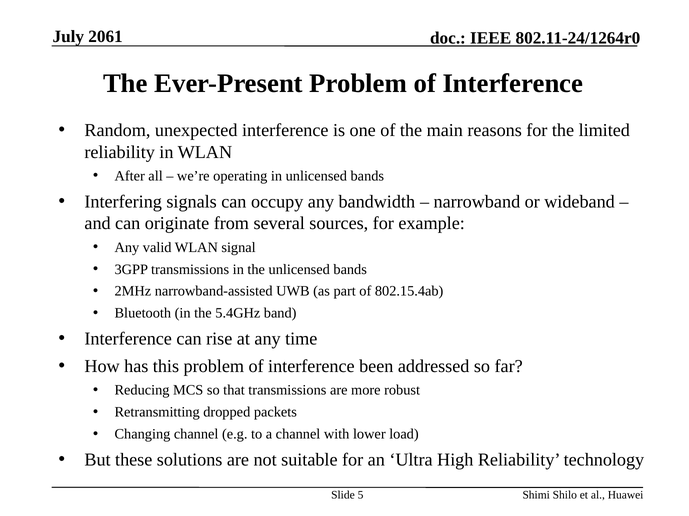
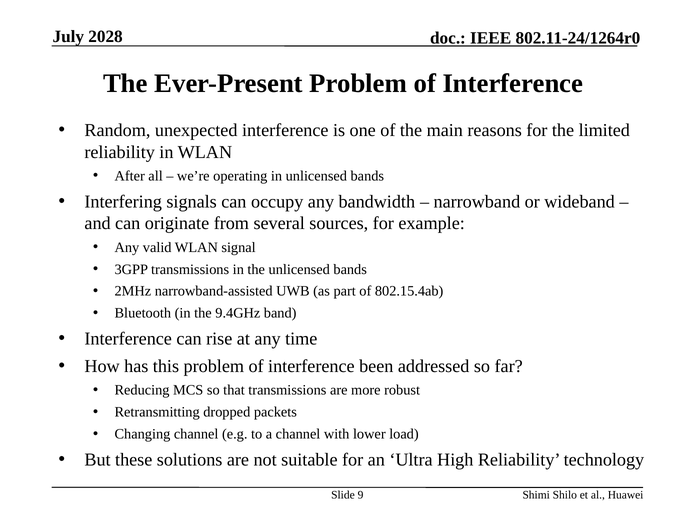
2061: 2061 -> 2028 (106, 37)
5.4GHz: 5.4GHz -> 9.4GHz (238, 314)
5: 5 -> 9 (360, 496)
